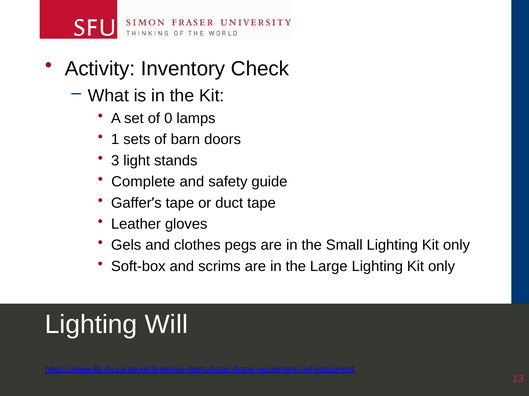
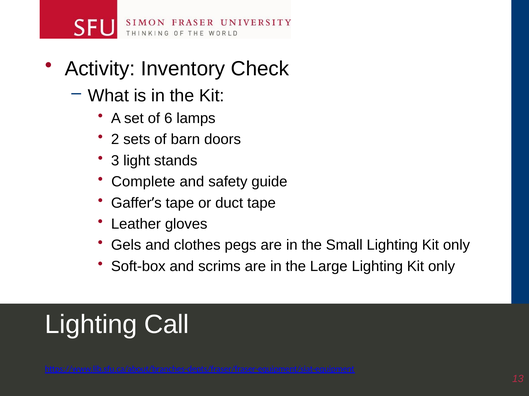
0: 0 -> 6 (168, 119)
1: 1 -> 2 (115, 140)
Will: Will -> Call (167, 325)
